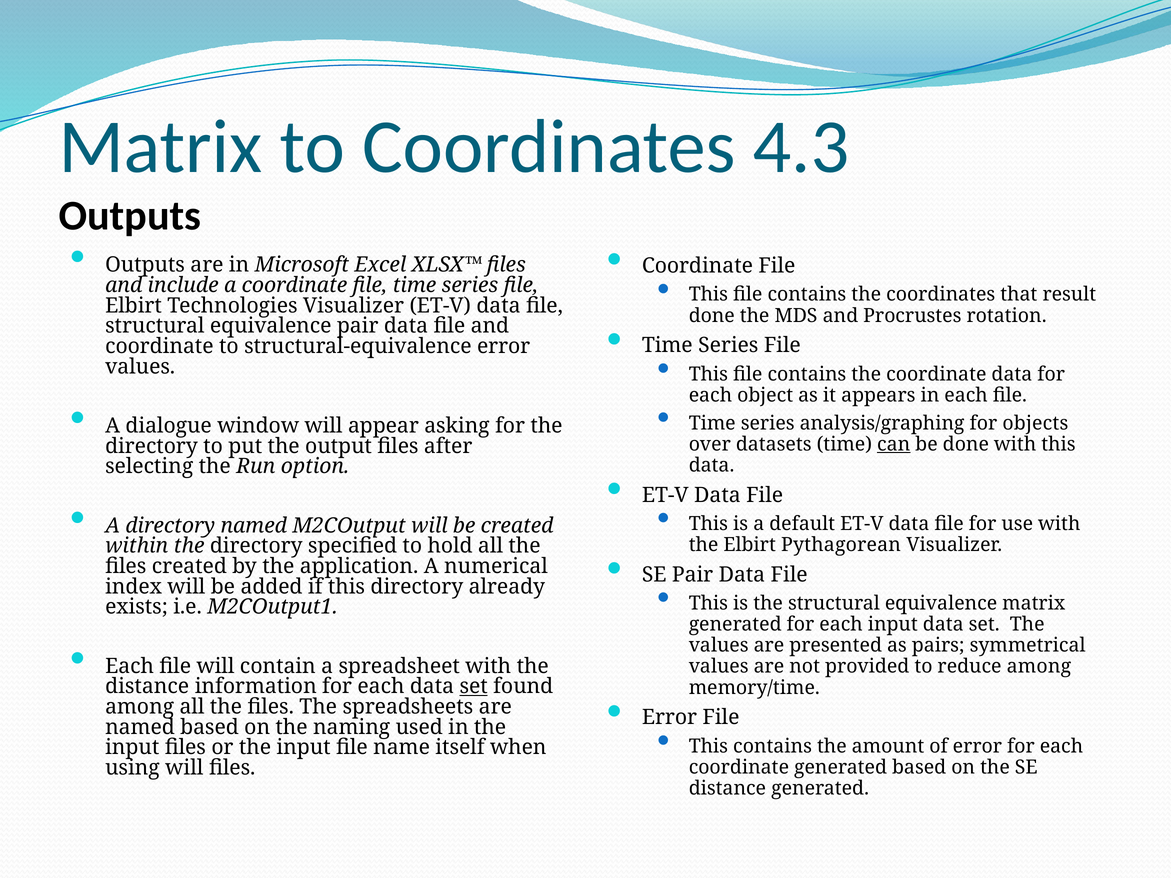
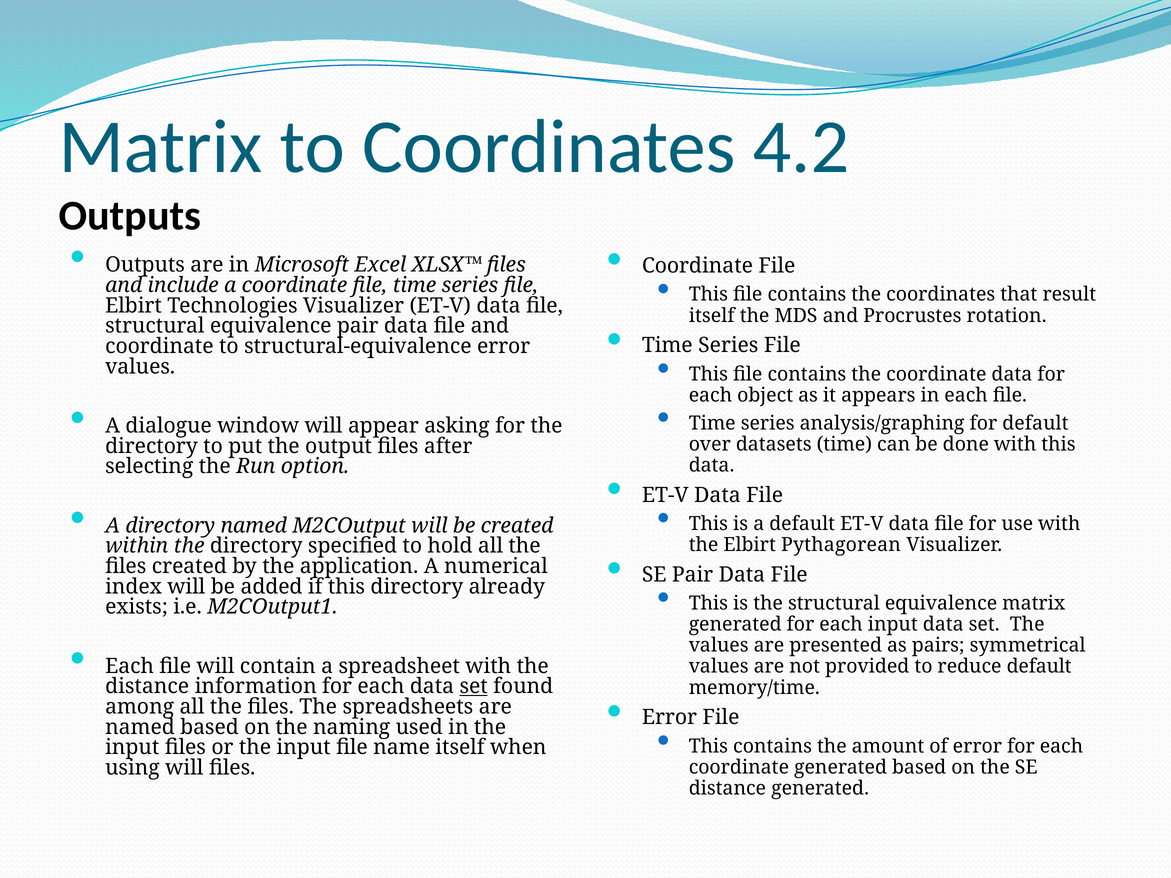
4.3: 4.3 -> 4.2 (801, 147)
done: done -> itself (712, 316)
for objects: objects -> default (1035, 423)
can underline: present -> none (894, 444)
reduce among: among -> default (1039, 667)
